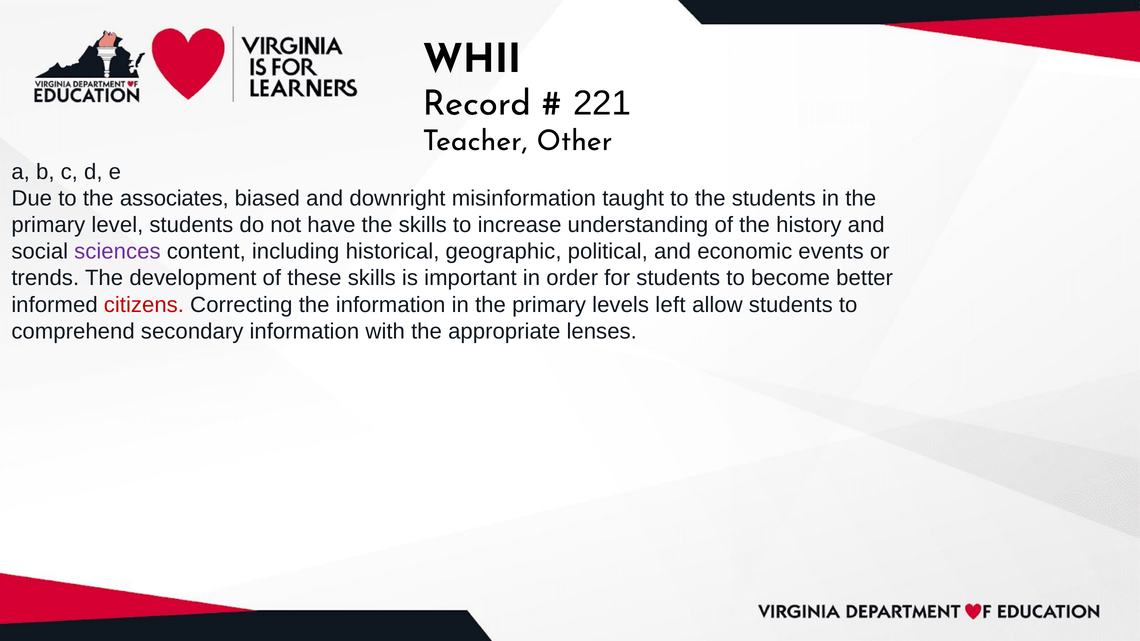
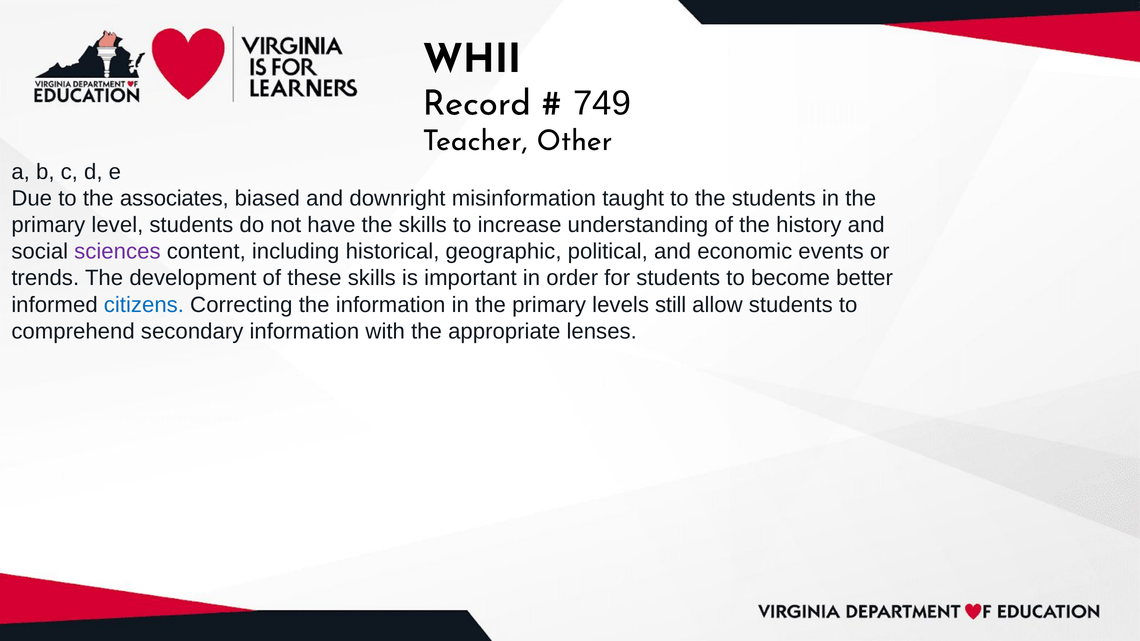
221: 221 -> 749 (602, 103)
citizens colour: red -> blue (144, 305)
left: left -> still (671, 305)
